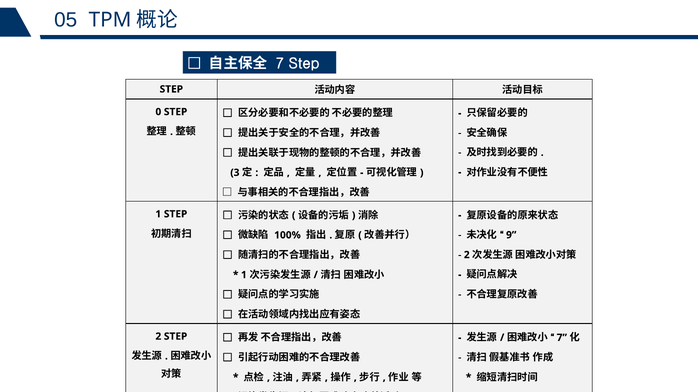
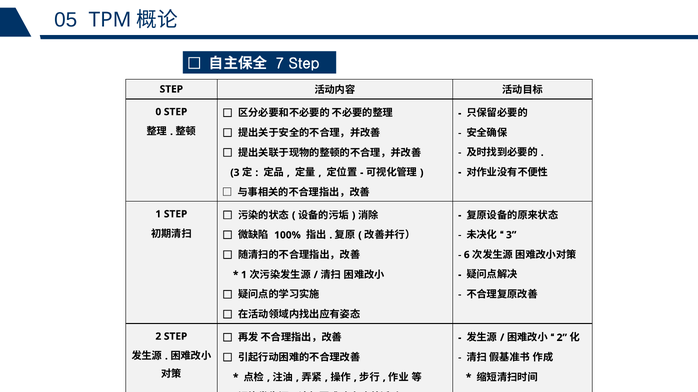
9: 9 -> 3 (511, 235)
2: 2 -> 6 (467, 255)
7: 7 -> 2 (562, 338)
